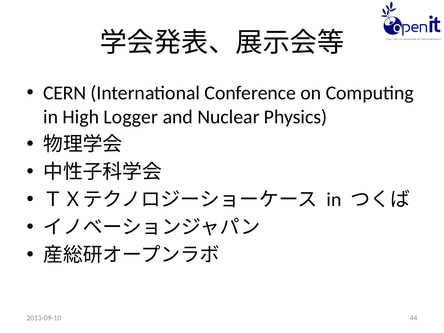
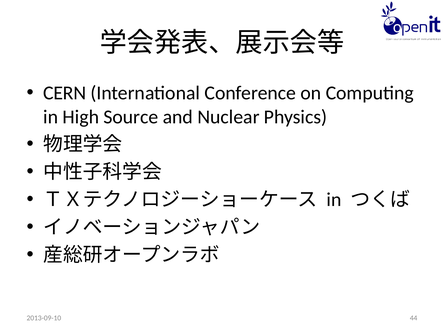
Logger: Logger -> Source (131, 117)
